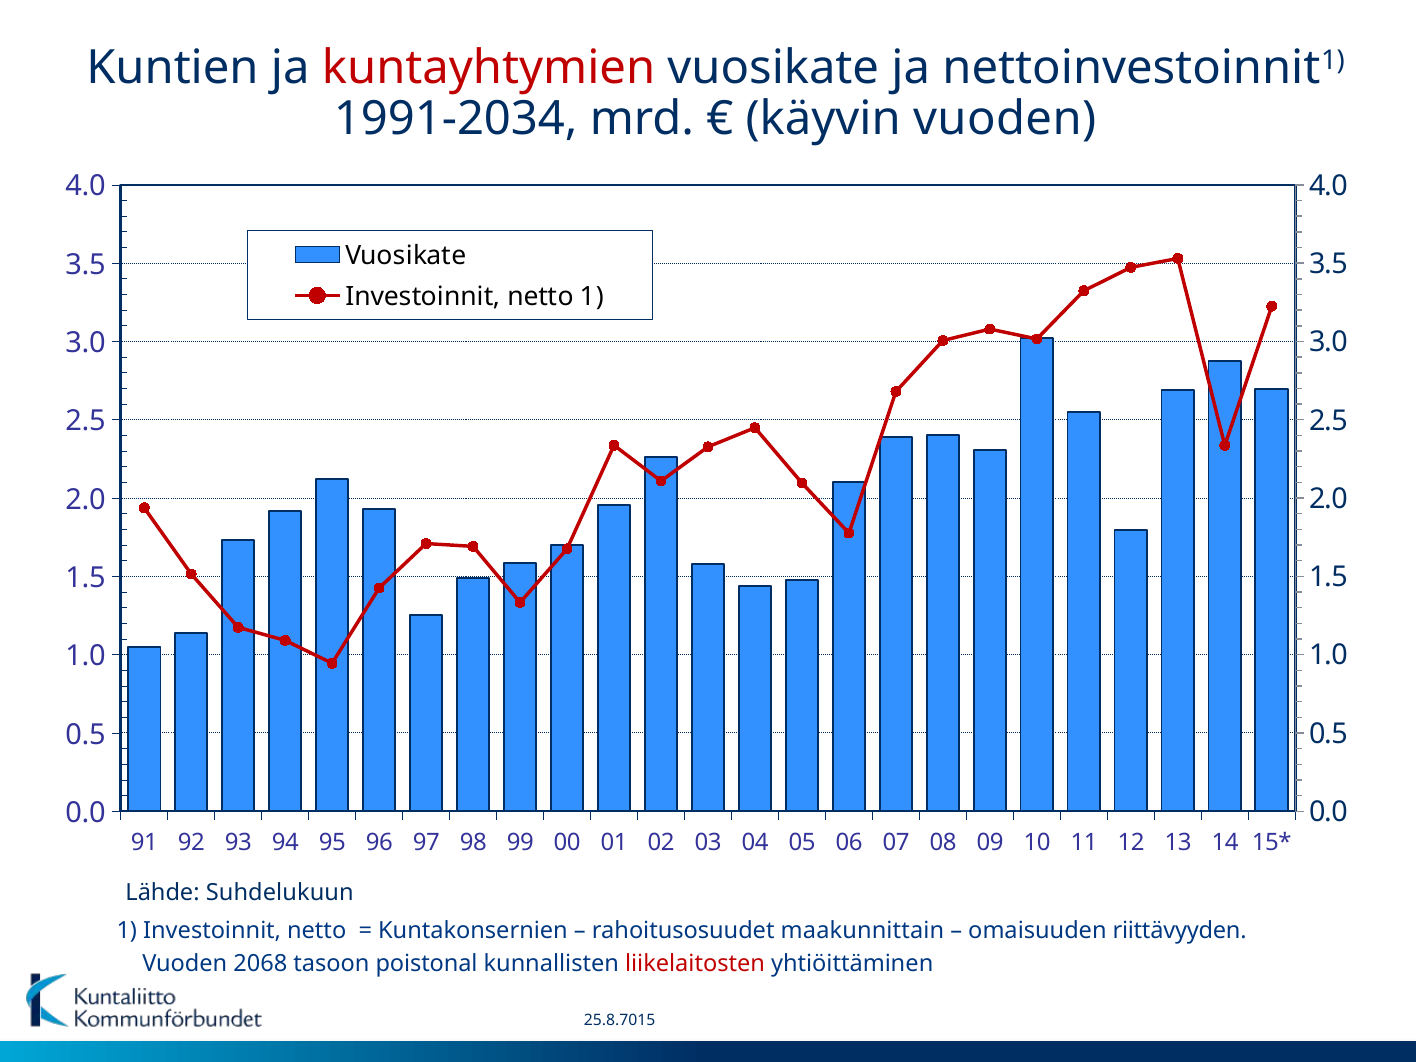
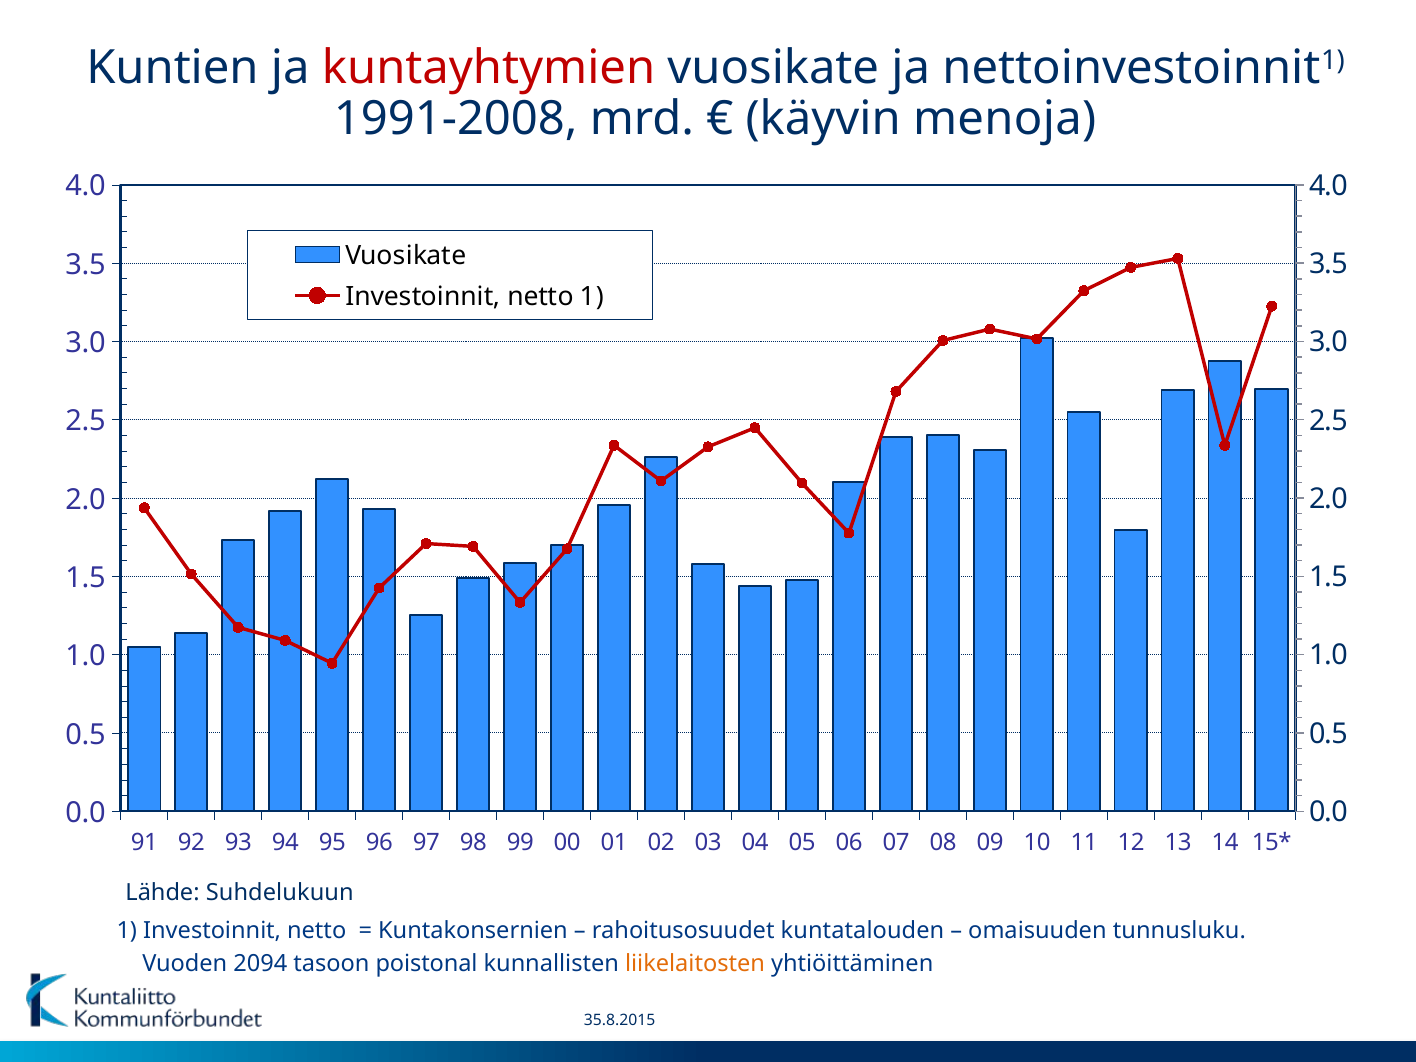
1991-2034: 1991-2034 -> 1991-2008 (456, 119)
käyvin vuoden: vuoden -> menoja (1005, 119)
maakunnittain: maakunnittain -> kuntatalouden (862, 931)
riittävyyden: riittävyyden -> tunnusluku (1179, 931)
2068: 2068 -> 2094 (260, 963)
liikelaitosten colour: red -> orange (695, 963)
25.8.7015: 25.8.7015 -> 35.8.2015 (620, 1021)
